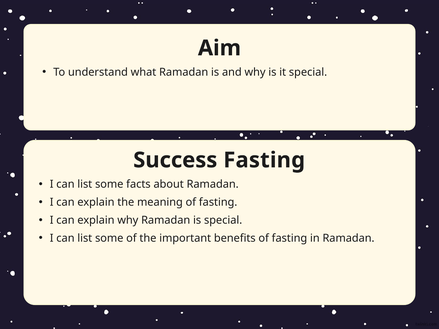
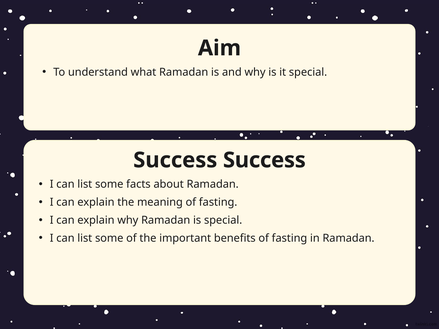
Success Fasting: Fasting -> Success (264, 160)
